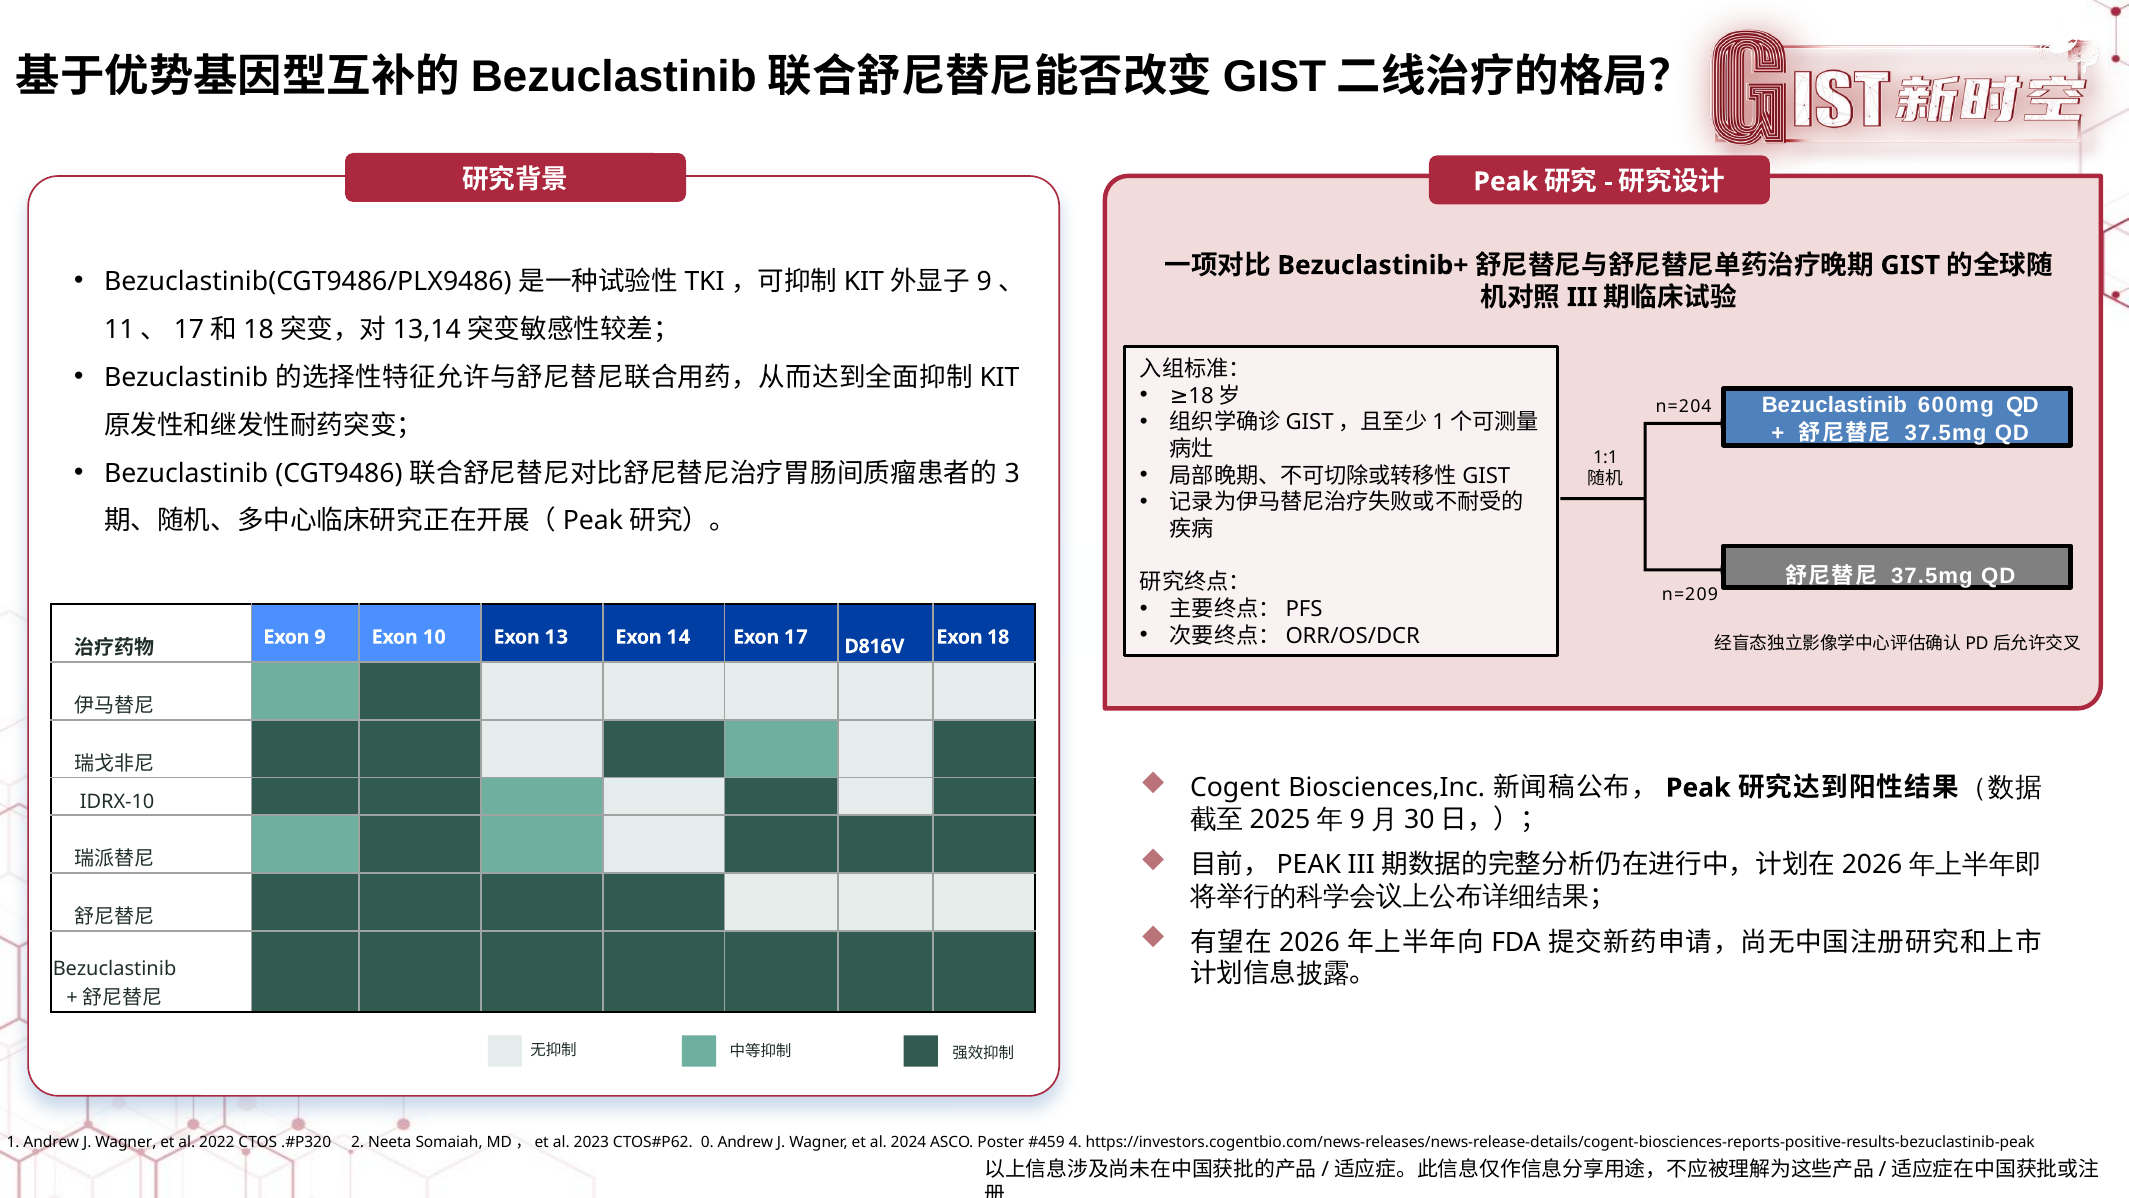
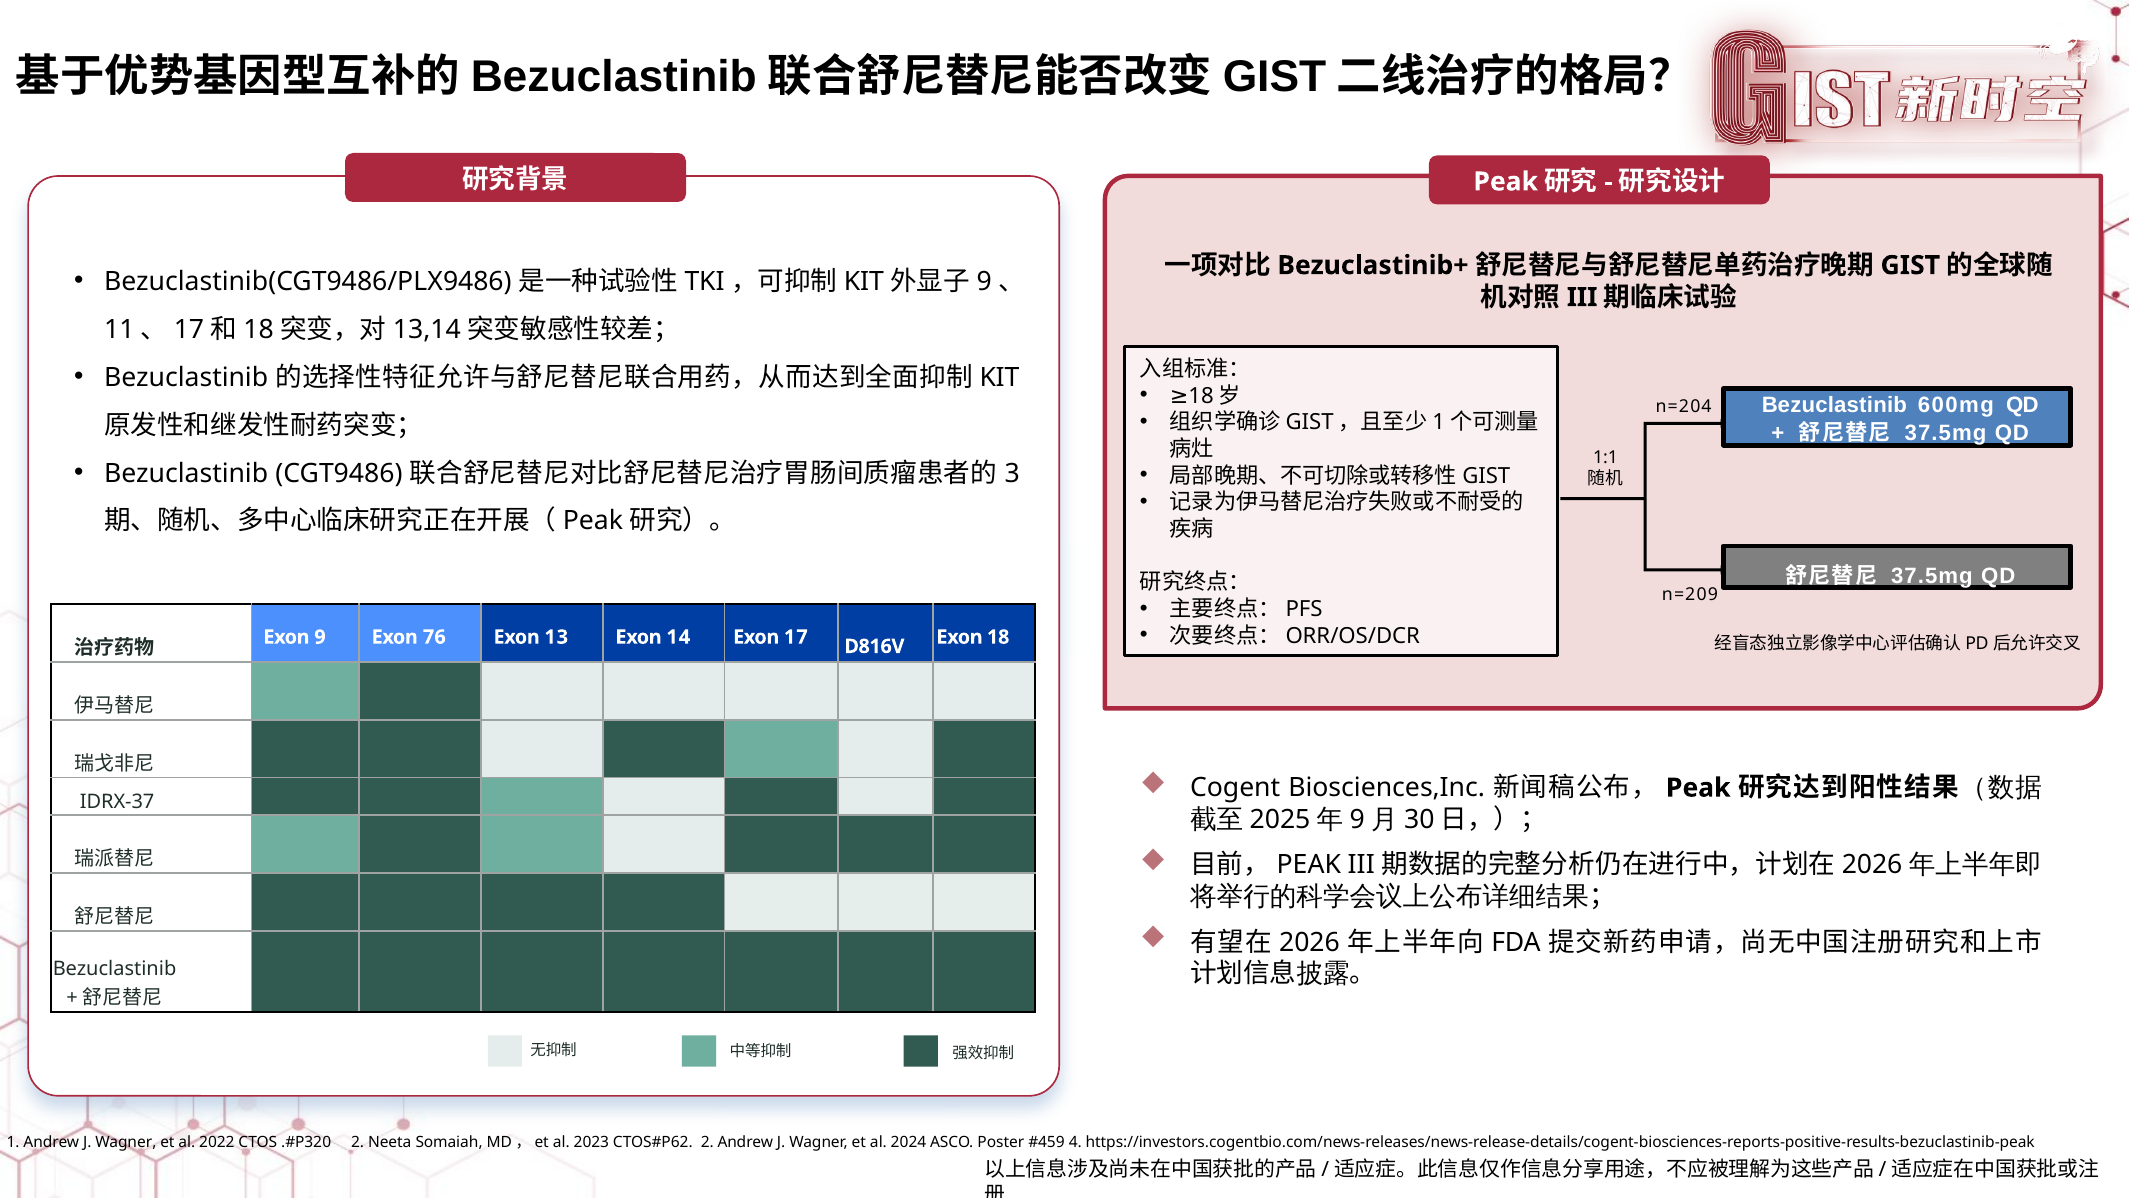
10: 10 -> 76 (434, 637)
IDRX-10: IDRX-10 -> IDRX-37 (117, 802)
0: 0 -> 2 (707, 1142)
